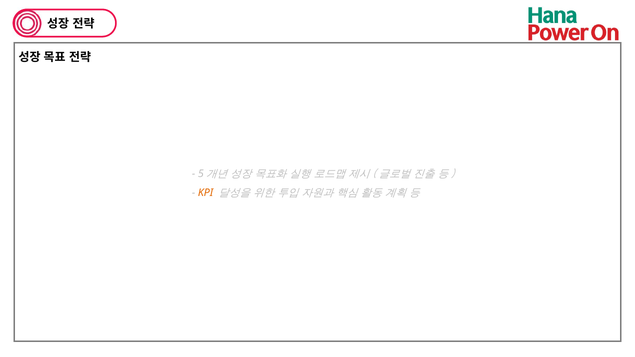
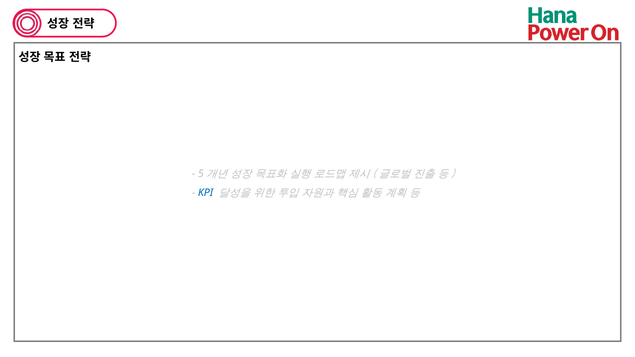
KPI colour: orange -> blue (206, 193)
